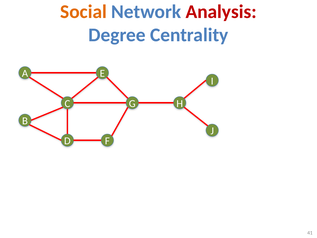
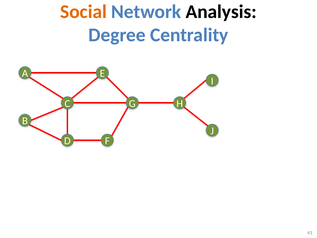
Analysis colour: red -> black (221, 12)
